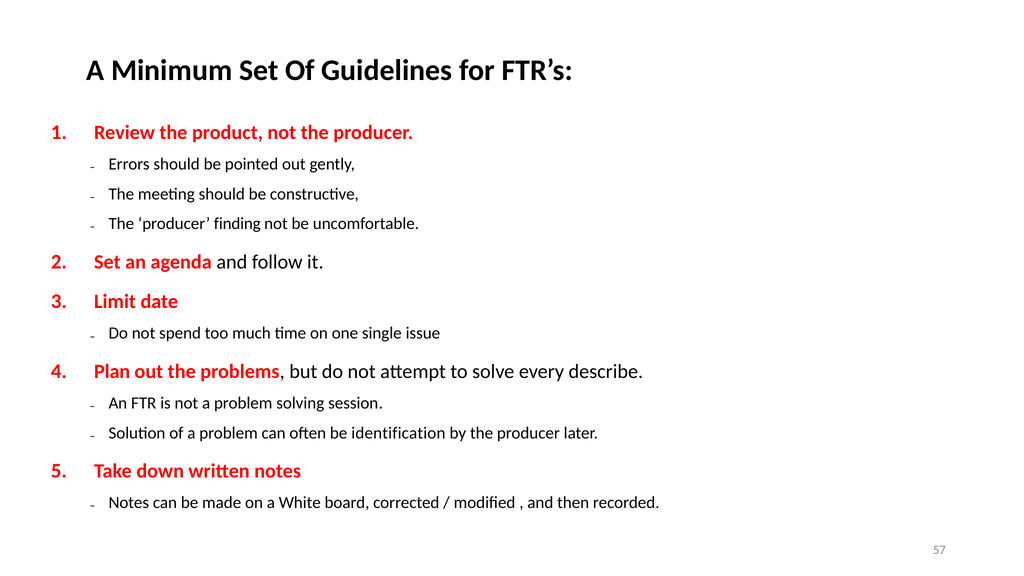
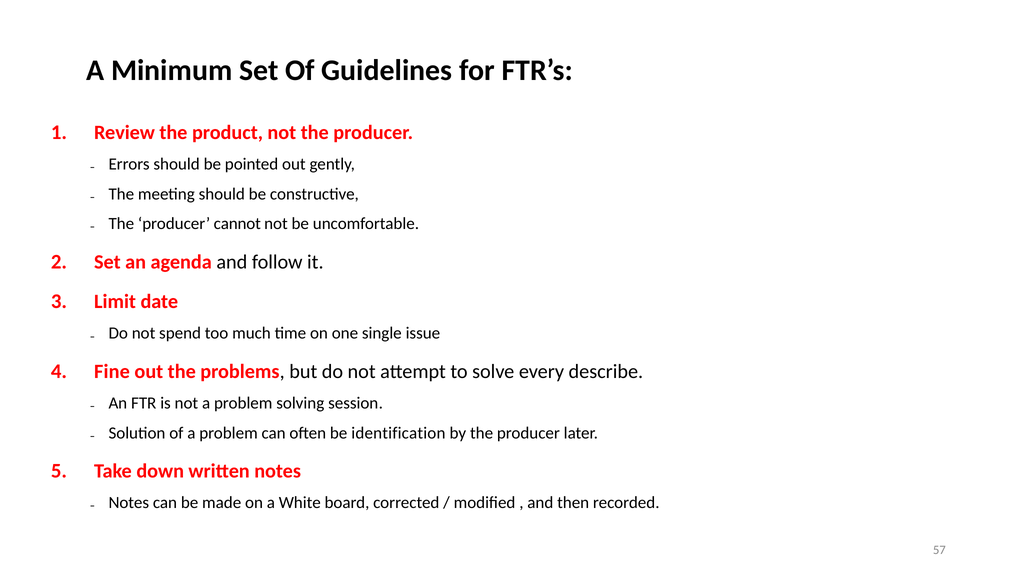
finding: finding -> cannot (237, 224)
Plan: Plan -> Fine (112, 371)
